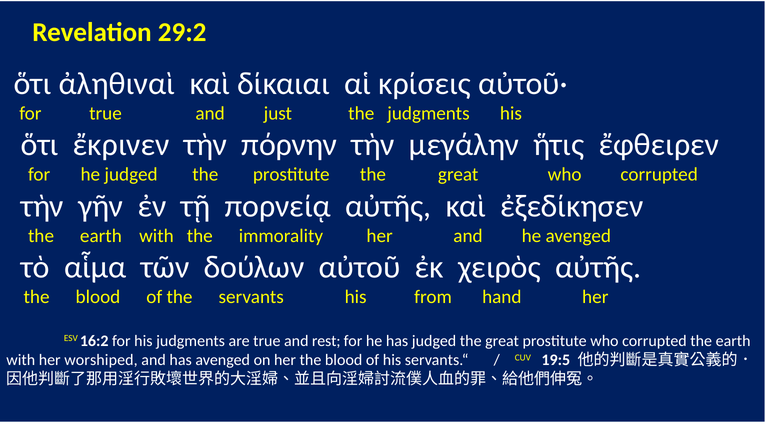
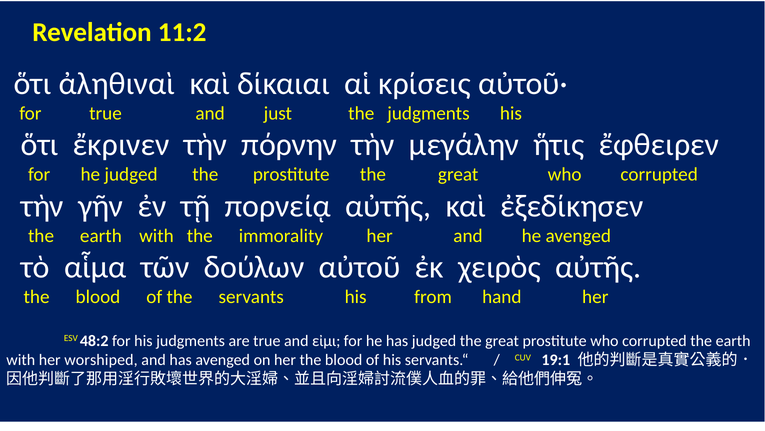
29:2: 29:2 -> 11:2 (182, 32)
16:2: 16:2 -> 48:2 (94, 341)
rest: rest -> εἰμι (326, 341)
19:5: 19:5 -> 19:1 (556, 360)
